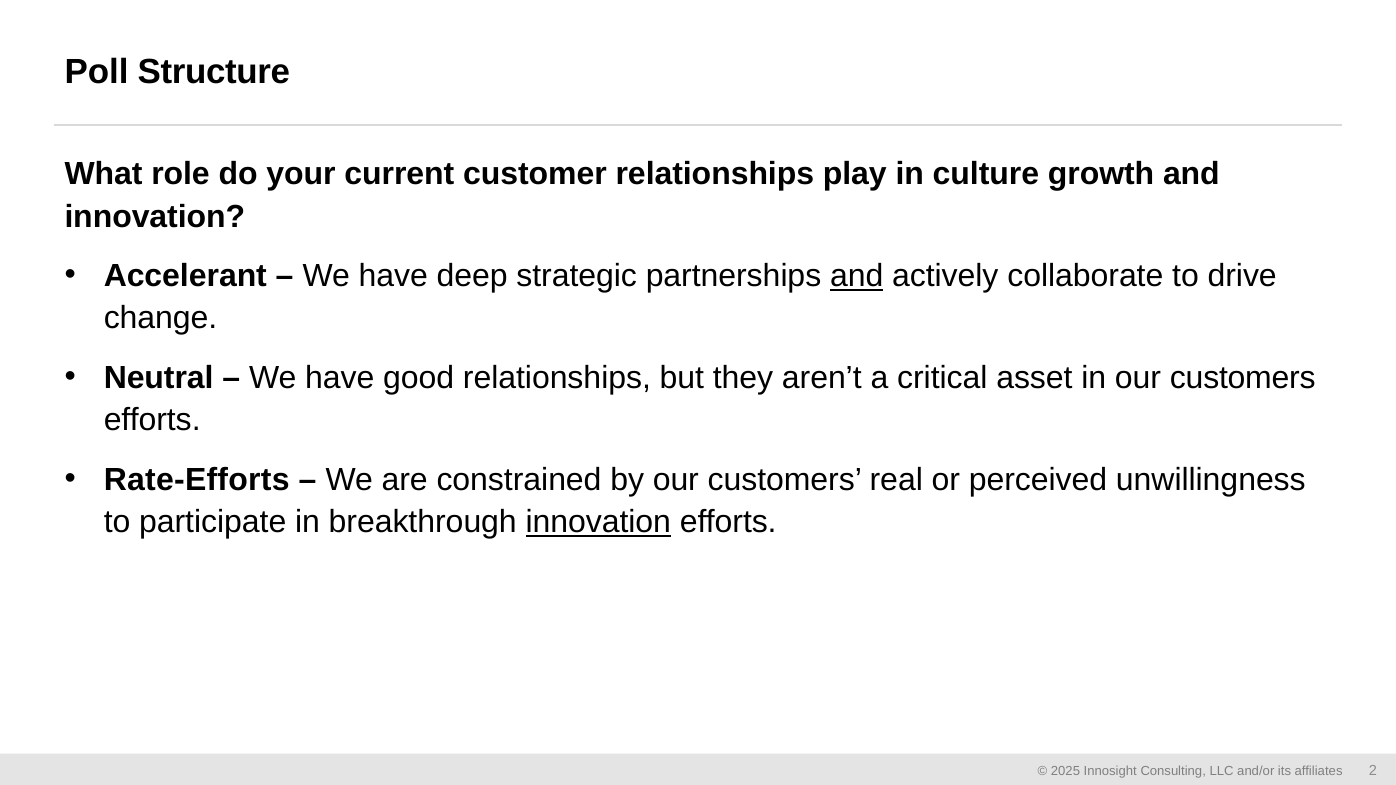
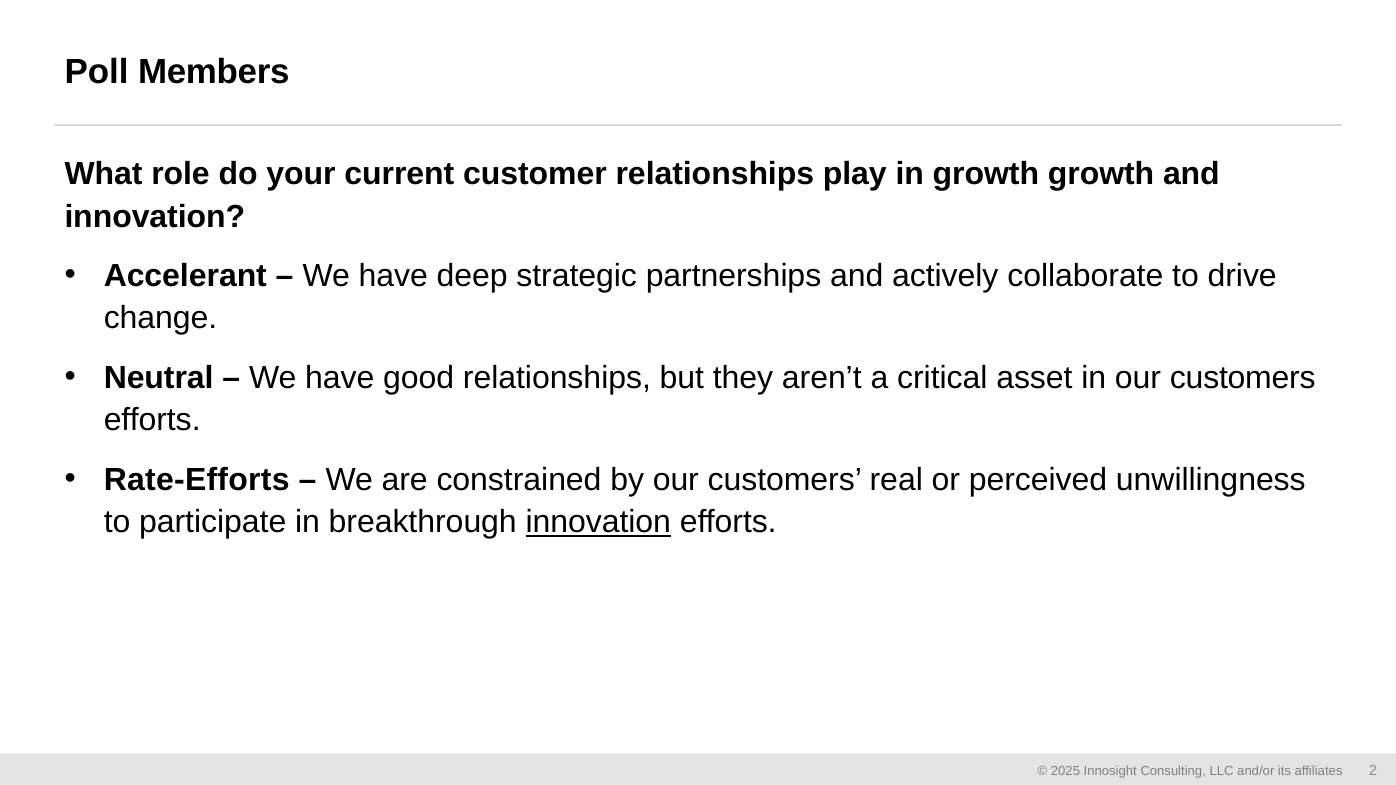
Structure: Structure -> Members (214, 72)
in culture: culture -> growth (986, 174)
and underline: present -> none (857, 276)
